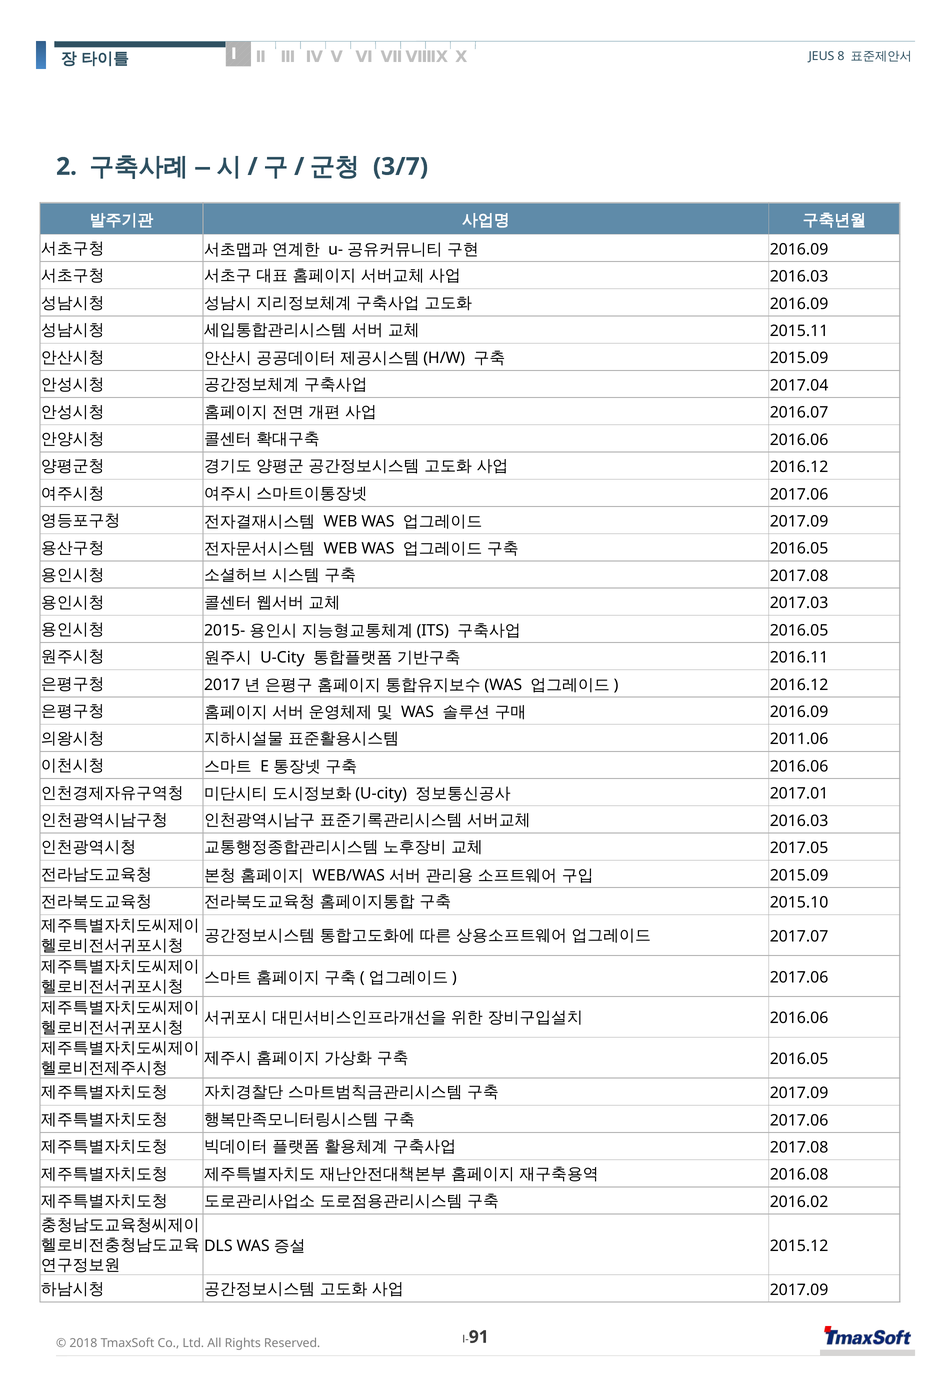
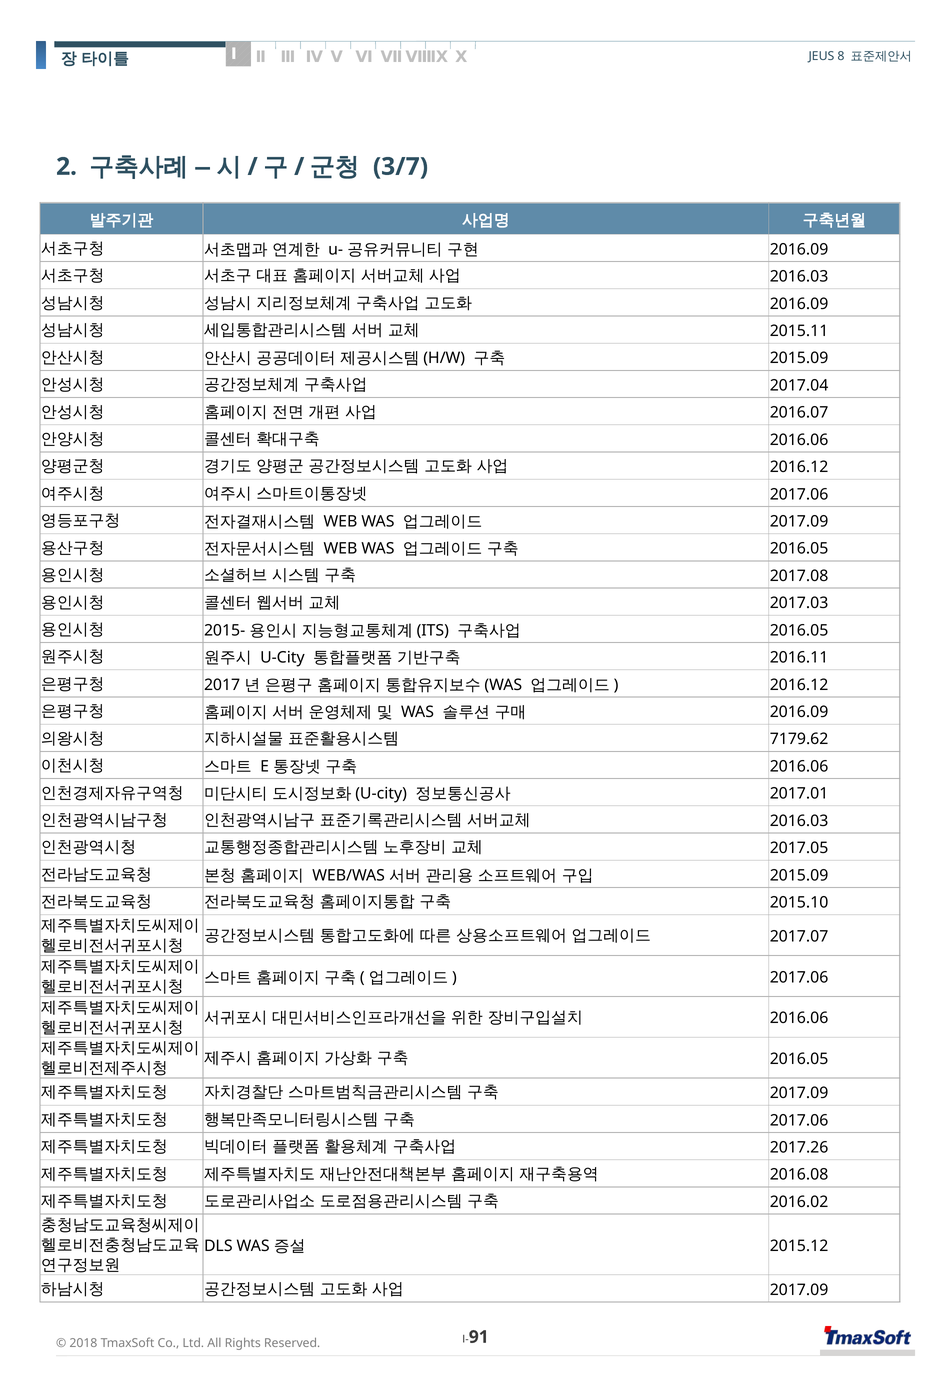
2011.06: 2011.06 -> 7179.62 (799, 739)
2017.08: 2017.08 -> 2017.26 (799, 1147)
